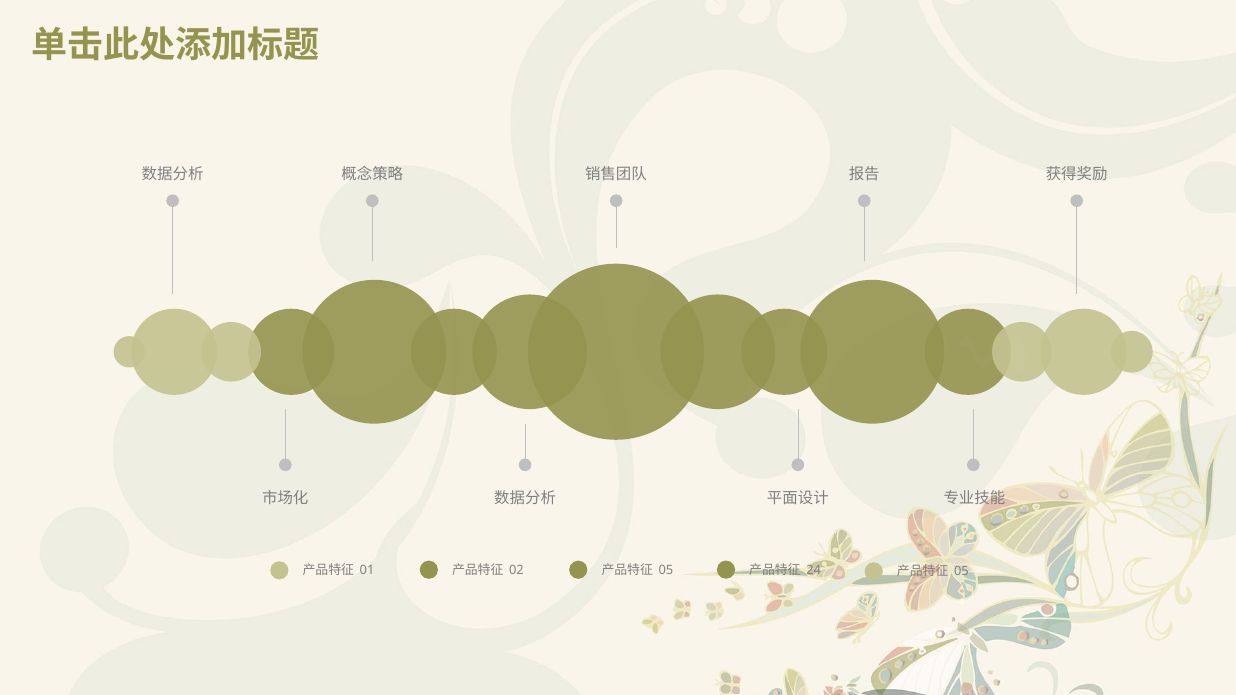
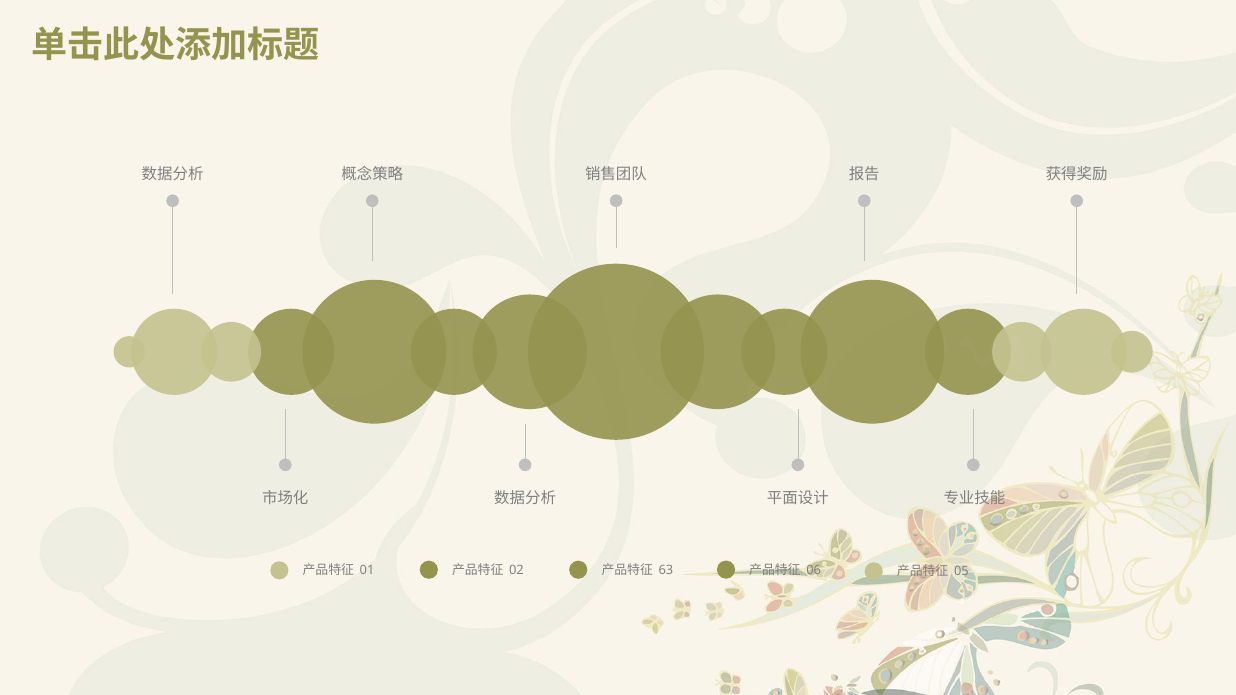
05: 05 -> 63 (666, 570)
24: 24 -> 06 (814, 570)
